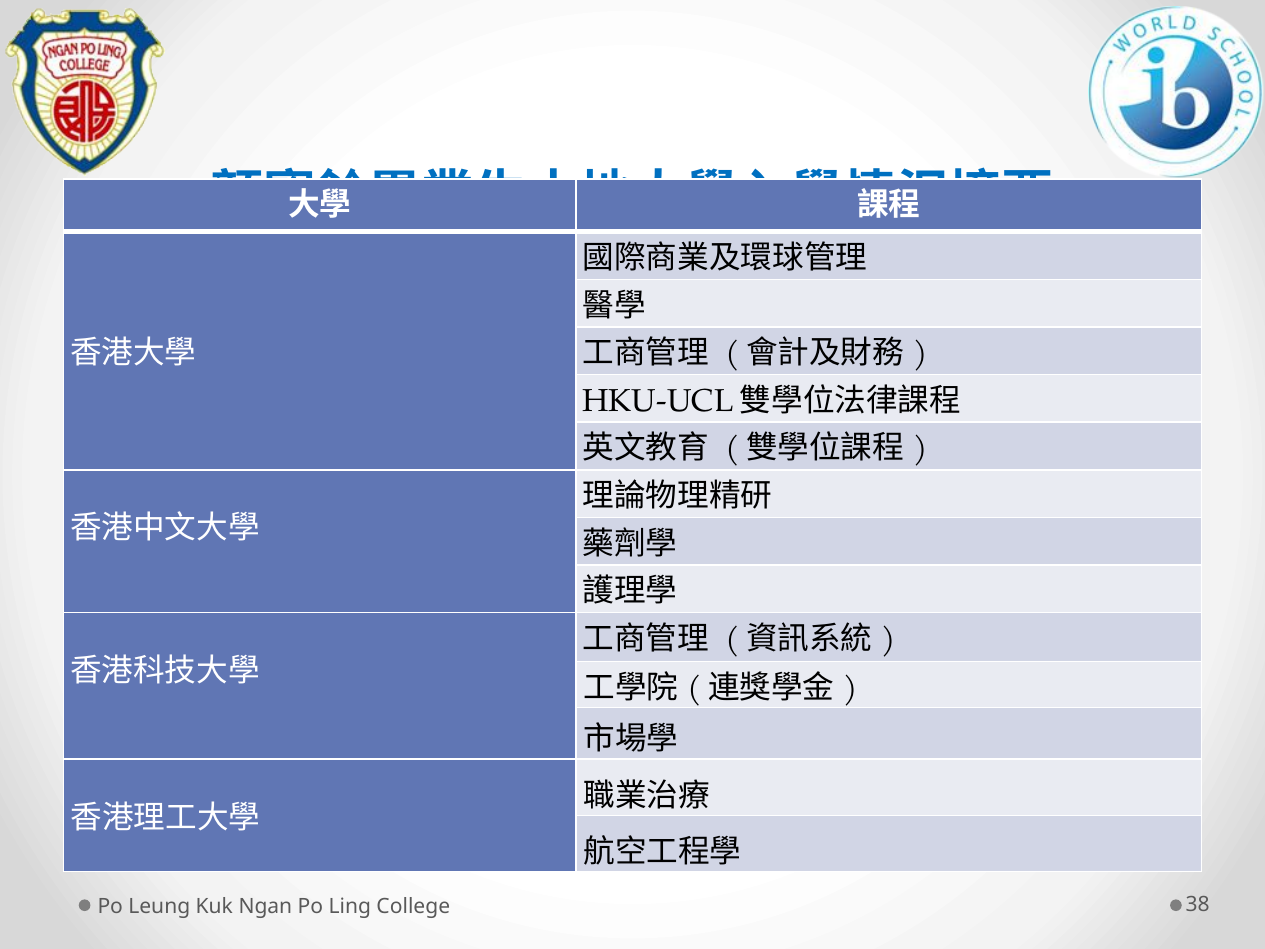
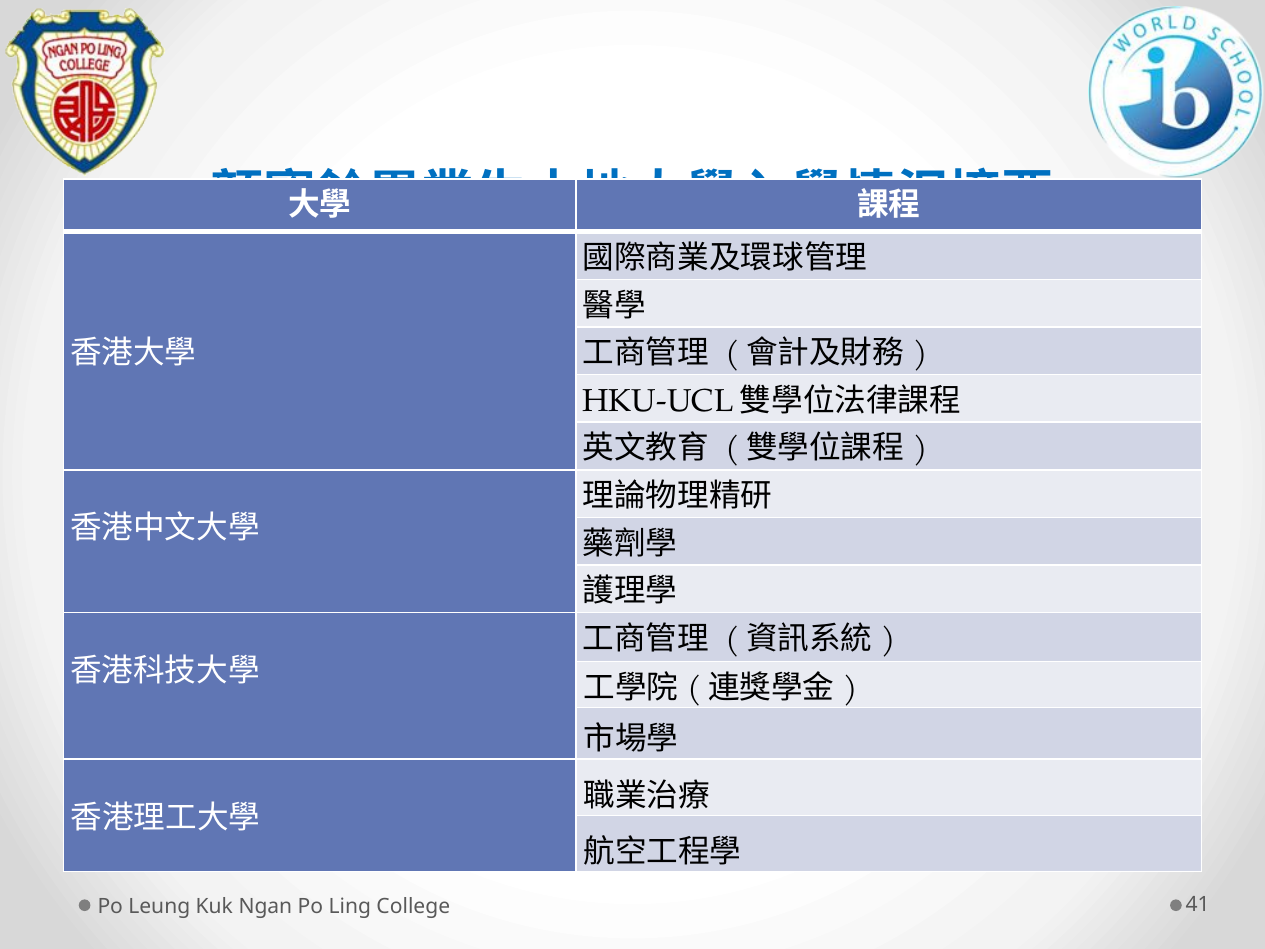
38: 38 -> 41 (1198, 904)
